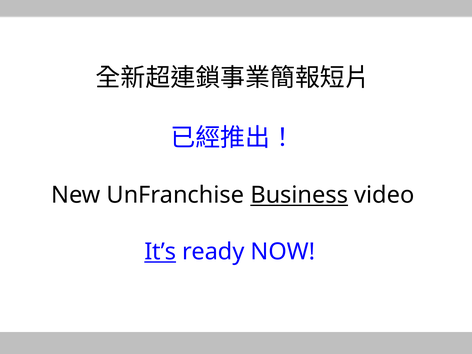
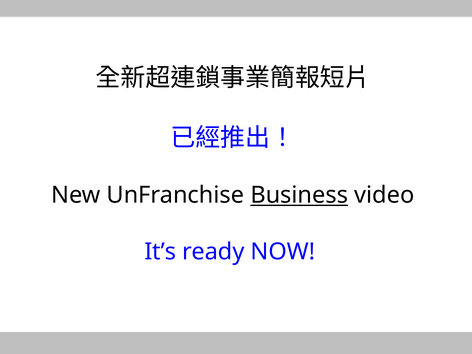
It’s underline: present -> none (160, 252)
